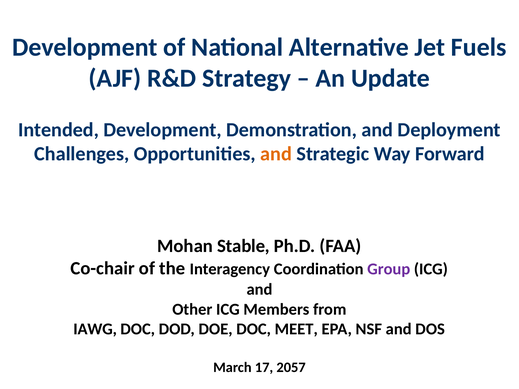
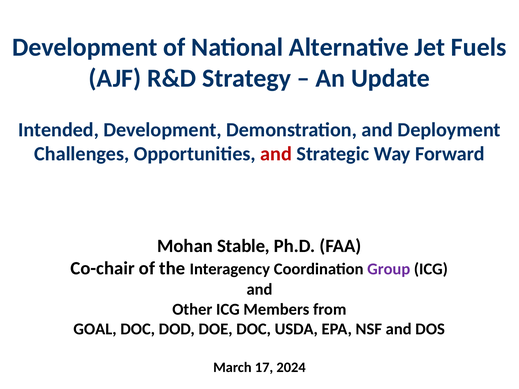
and colour: orange -> red (276, 154)
IAWG: IAWG -> GOAL (95, 329)
MEET: MEET -> USDA (296, 329)
2057: 2057 -> 2024 (291, 368)
